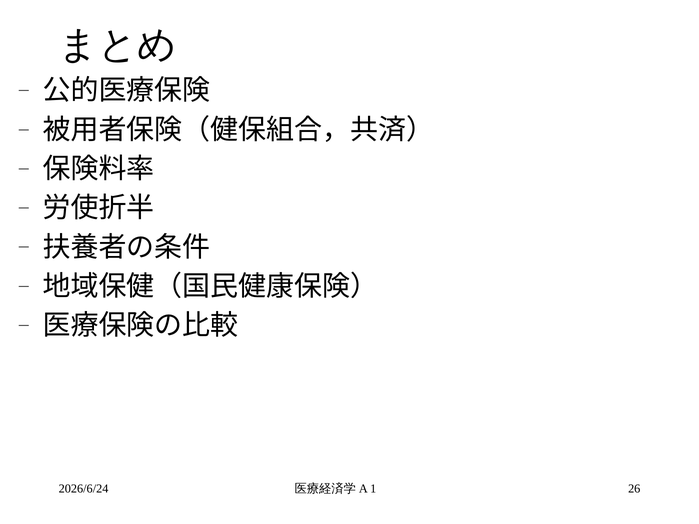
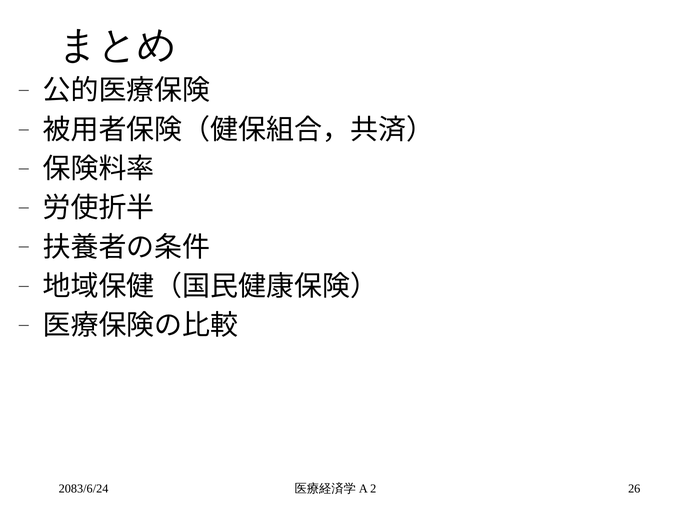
2026/6/24: 2026/6/24 -> 2083/6/24 (84, 489)
1: 1 -> 2 (373, 489)
